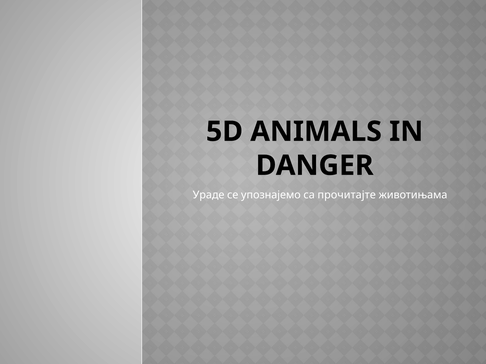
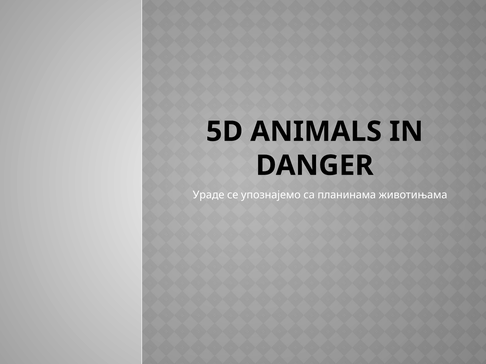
прочитајте: прочитајте -> планинама (347, 195)
